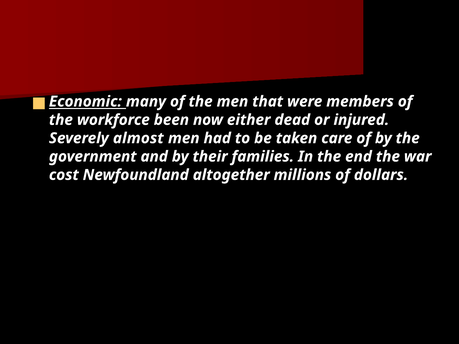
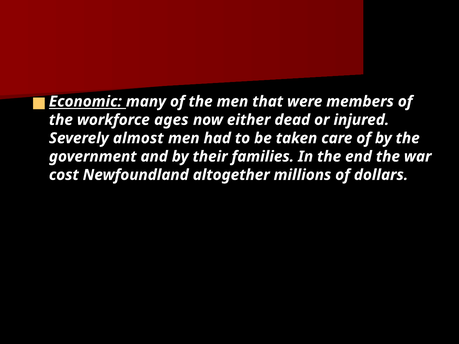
been: been -> ages (171, 120)
